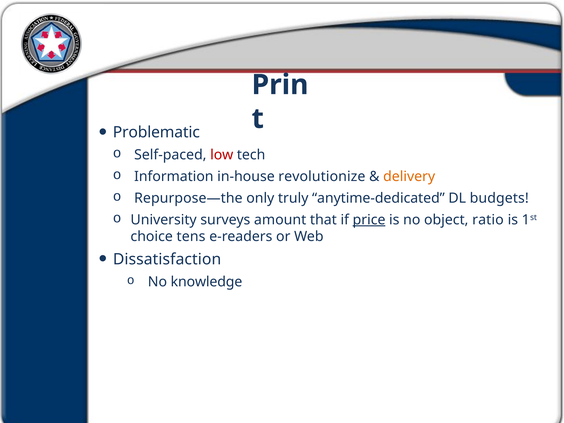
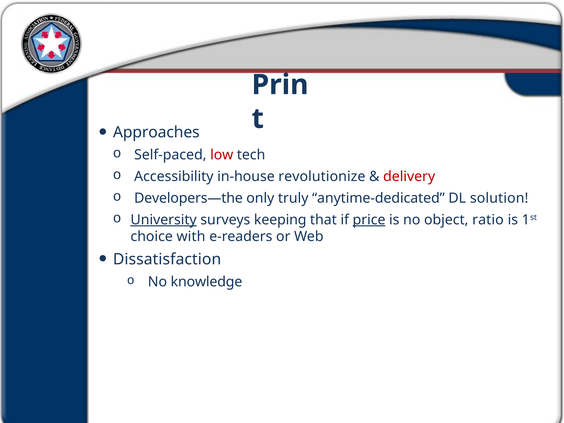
Problematic: Problematic -> Approaches (156, 132)
Information: Information -> Accessibility (174, 176)
delivery colour: orange -> red (409, 176)
Repurpose—the: Repurpose—the -> Developers—the (188, 198)
budgets: budgets -> solution (499, 198)
University underline: none -> present (164, 220)
amount: amount -> keeping (280, 220)
tens: tens -> with (191, 237)
